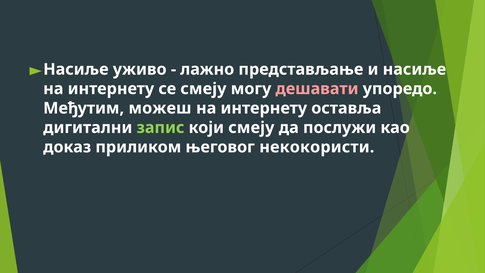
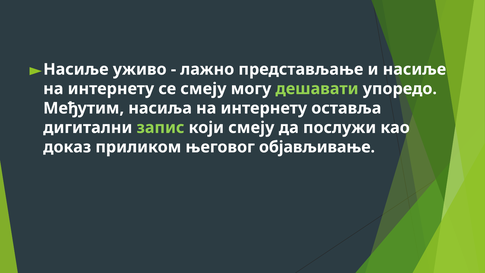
дешавати colour: pink -> light green (317, 89)
можеш: можеш -> насиља (160, 108)
некокористи: некокористи -> објављивање (317, 147)
